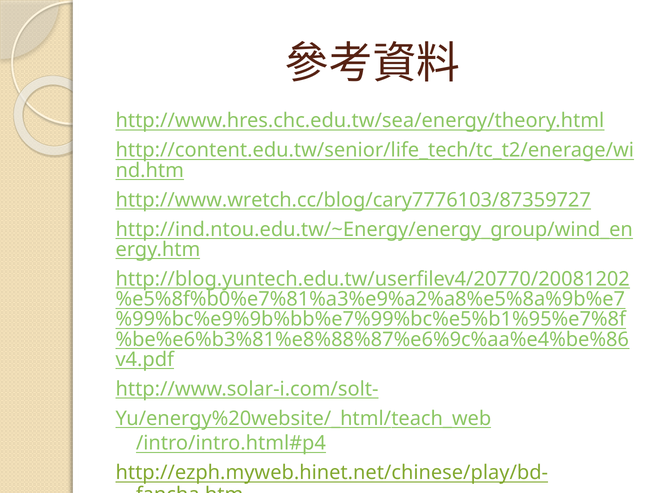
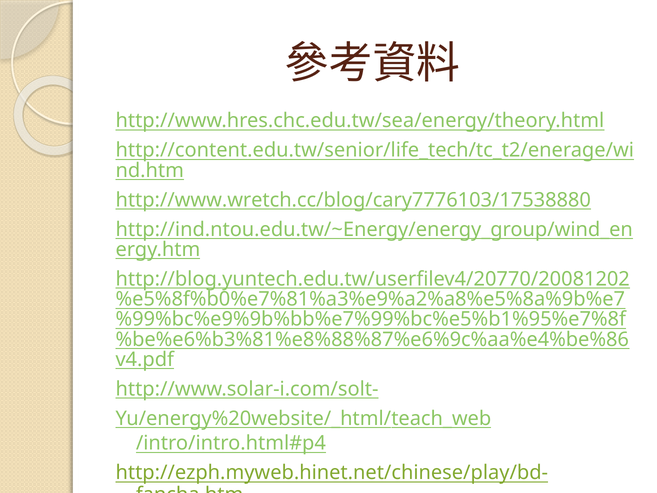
http://www.wretch.cc/blog/cary7776103/87359727: http://www.wretch.cc/blog/cary7776103/87359727 -> http://www.wretch.cc/blog/cary7776103/17538880 (353, 200)
